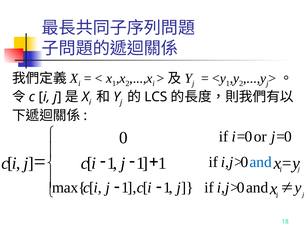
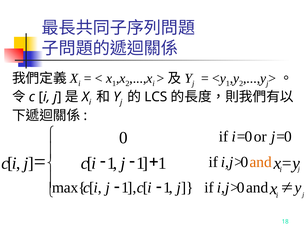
and colour: blue -> orange (261, 162)
